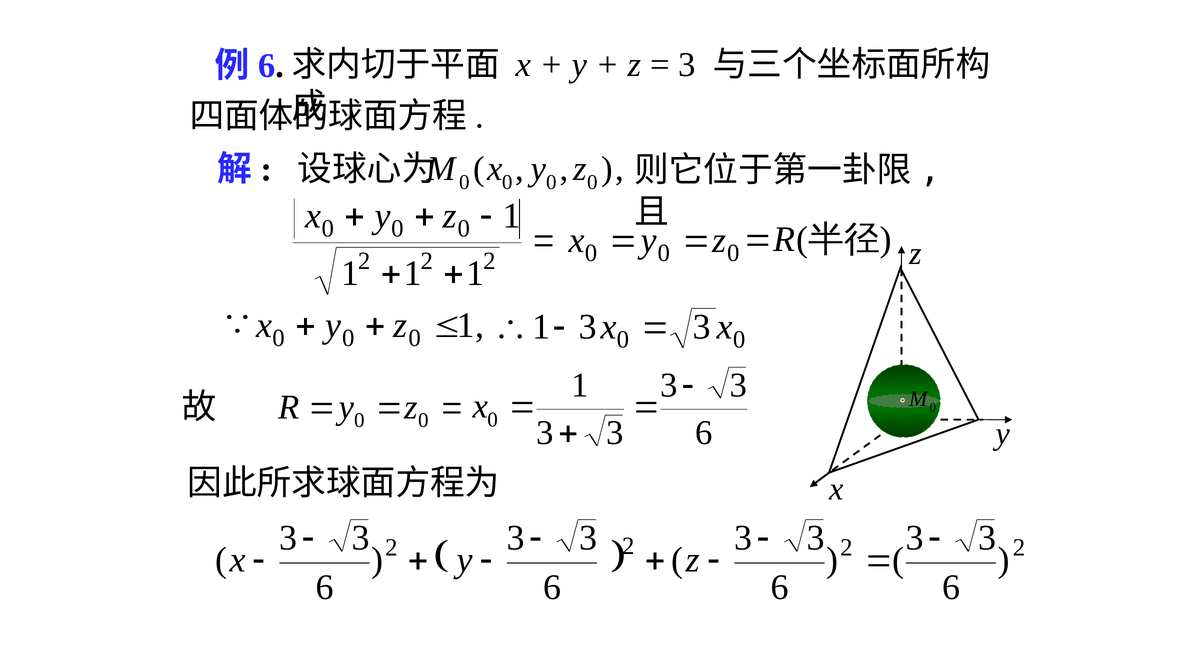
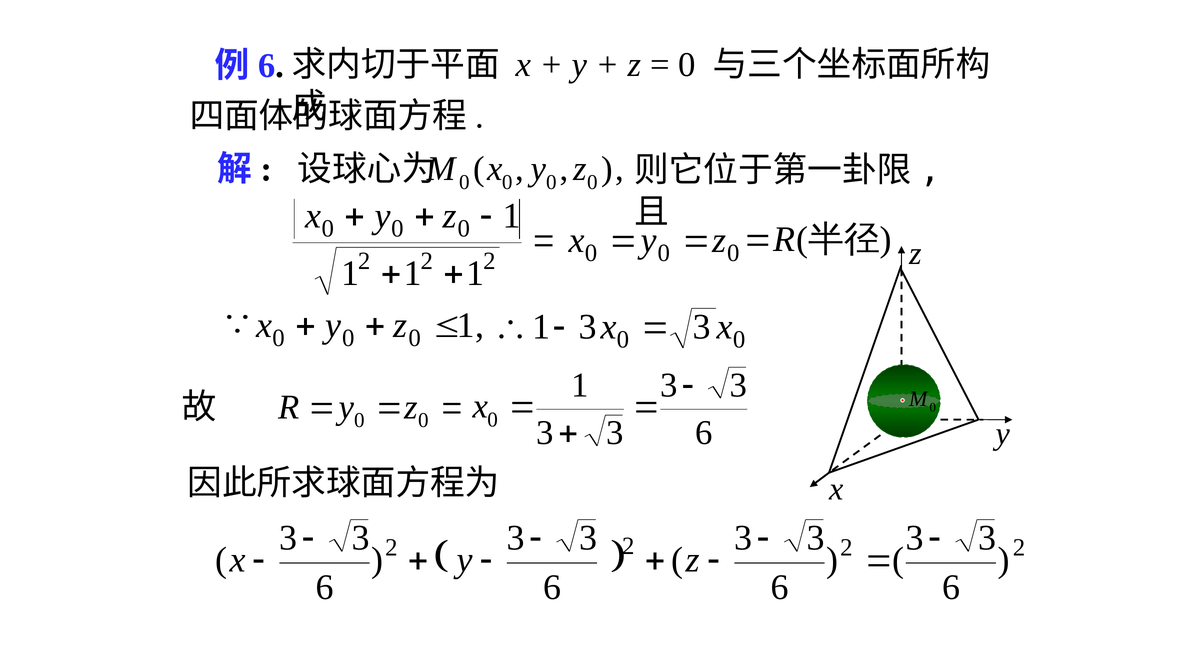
3: 3 -> 0 (687, 65)
